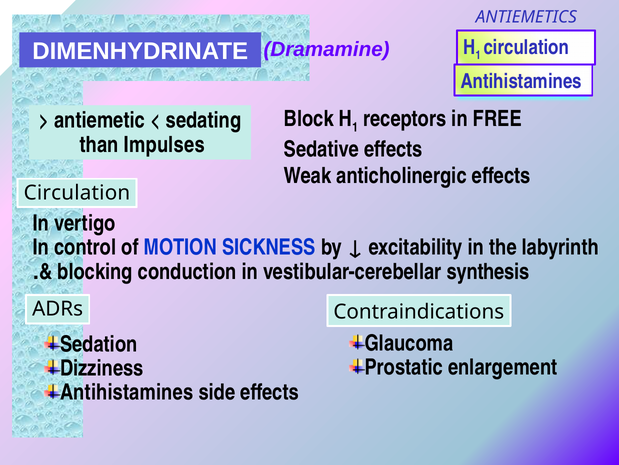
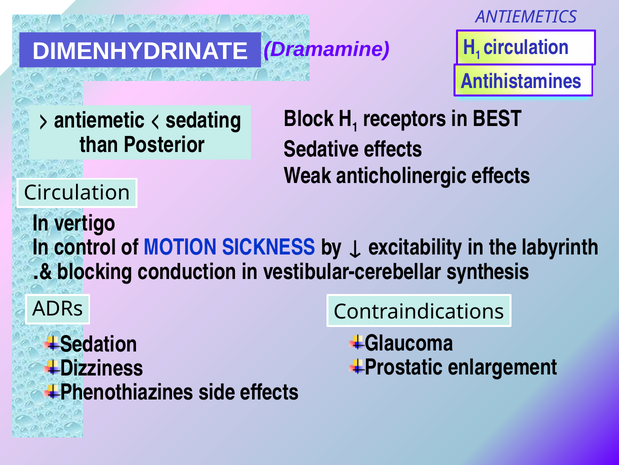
FREE: FREE -> BEST (497, 118)
Impulses: Impulses -> Posterior (164, 144)
Antihistamines: Antihistamines -> Phenothiazines (127, 392)
